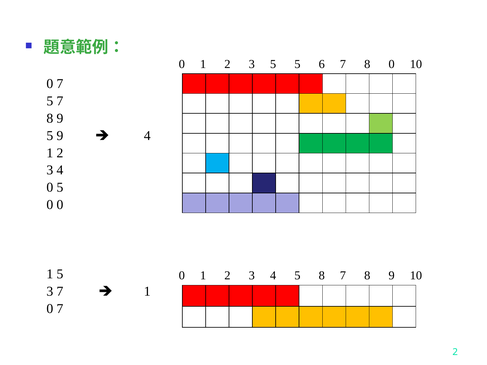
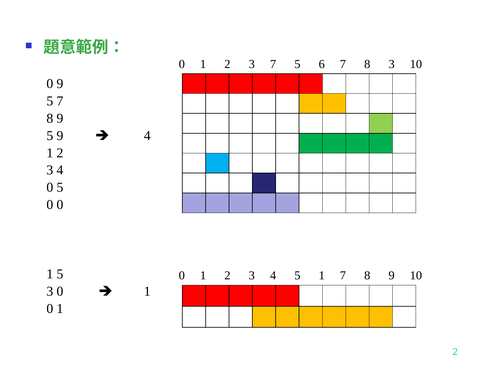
3 5: 5 -> 7 (273, 64)
8 0: 0 -> 3 (392, 64)
7: 7 -> 9 (60, 84)
5 8: 8 -> 1 (322, 276)
3 7: 7 -> 0 (60, 291)
7: 7 -> 1 (60, 309)
